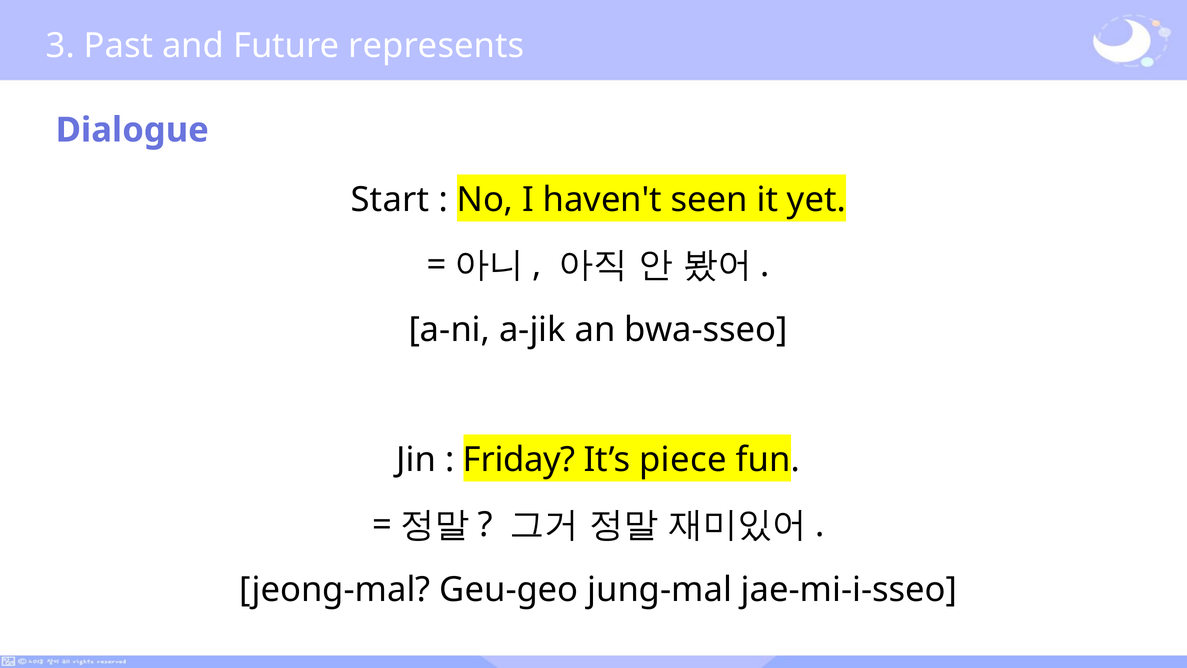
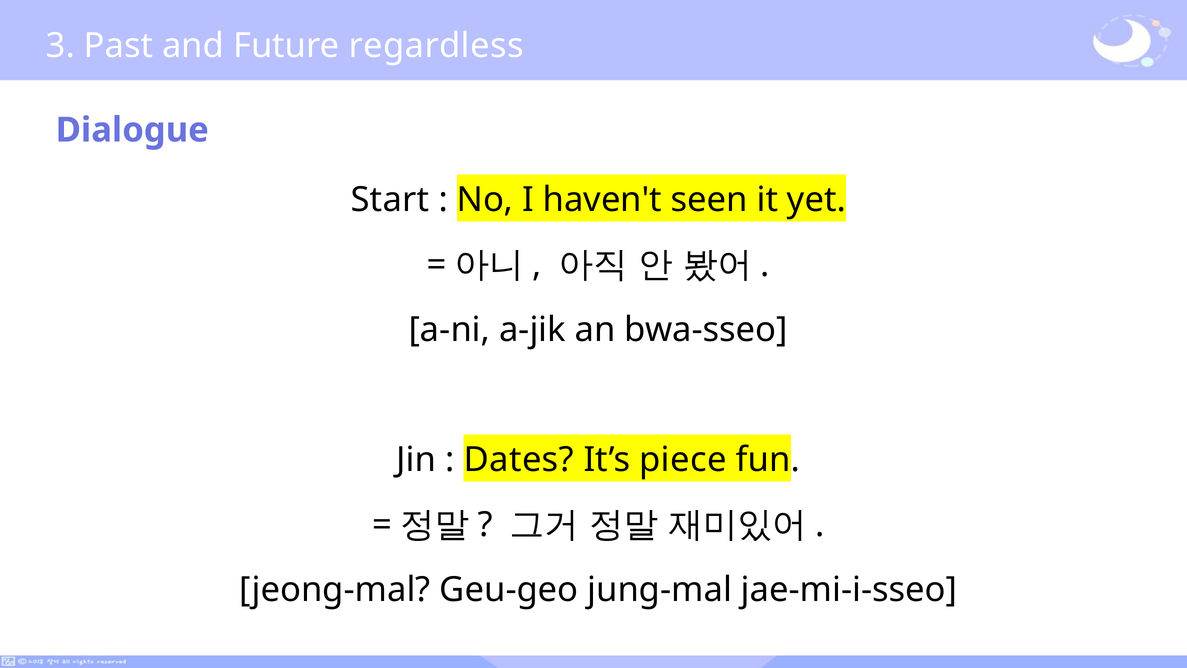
represents: represents -> regardless (436, 46)
Friday: Friday -> Dates (519, 460)
